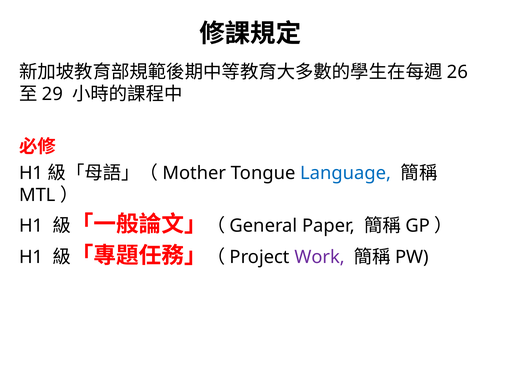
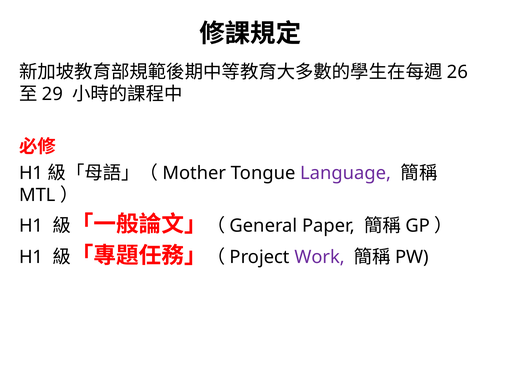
Language colour: blue -> purple (346, 173)
